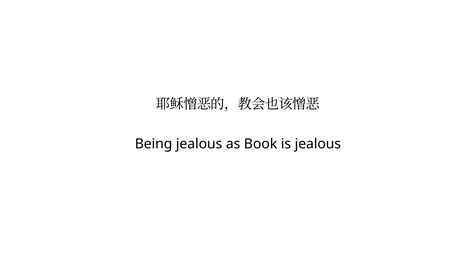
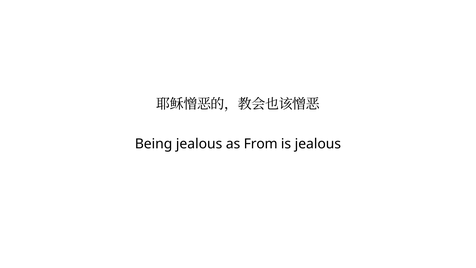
Book: Book -> From (261, 144)
